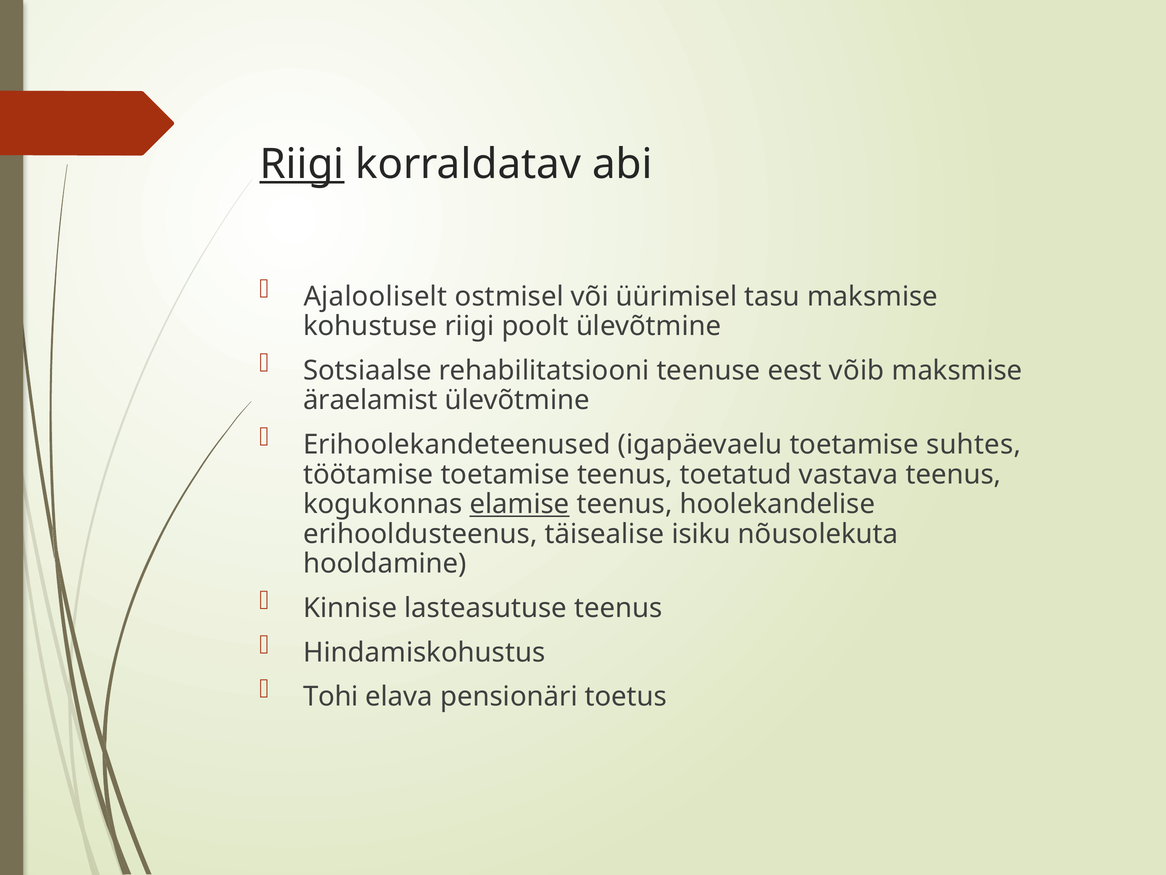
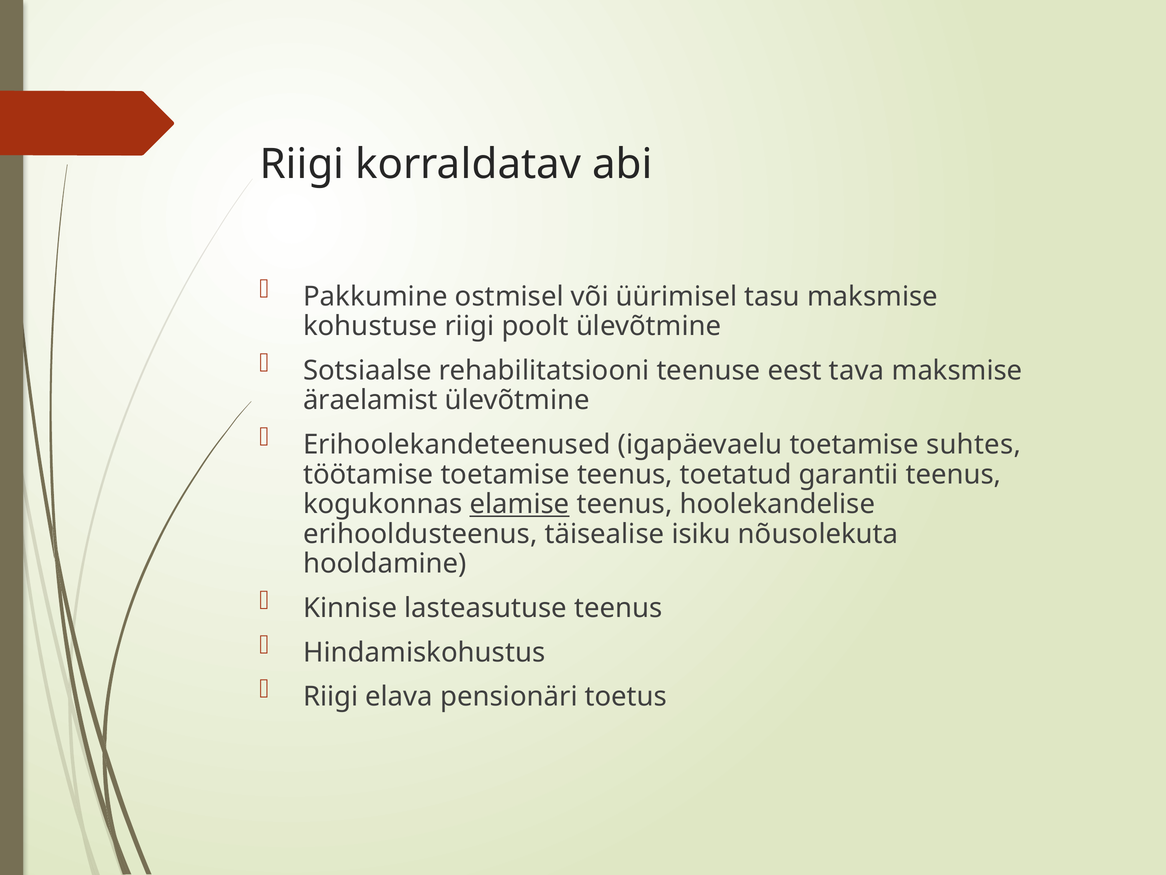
Riigi underline: present -> none (302, 164)
Ajalooliselt: Ajalooliselt -> Pakkumine (375, 296)
võib: võib -> tava (857, 370)
vastava: vastava -> garantii (849, 474)
Tohi: Tohi -> Riigi (331, 696)
